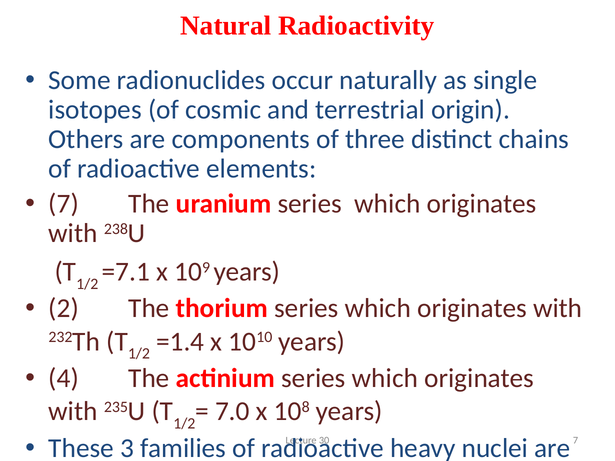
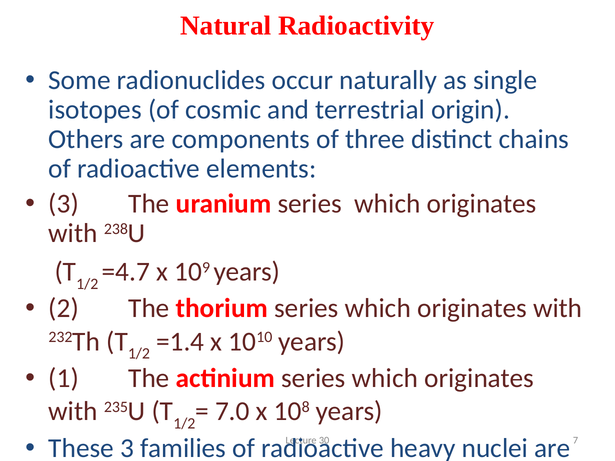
7: 7 -> 3 (64, 204)
=7.1: =7.1 -> =4.7 (126, 272)
4: 4 -> 1 (64, 378)
